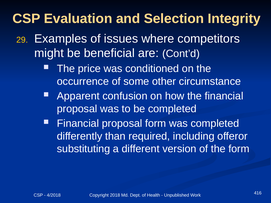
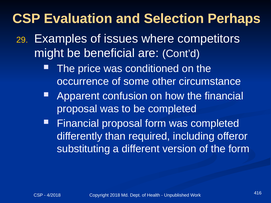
Integrity: Integrity -> Perhaps (234, 19)
